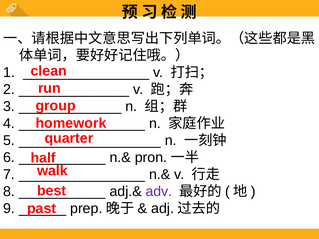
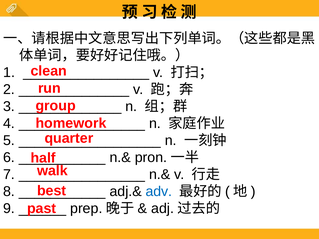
adv colour: purple -> blue (159, 192)
